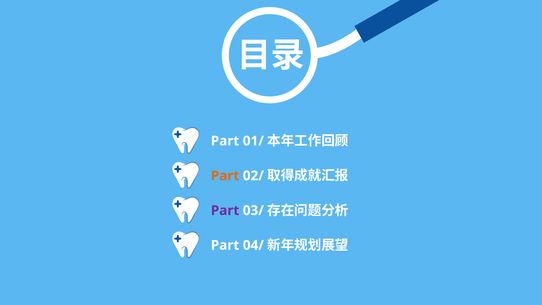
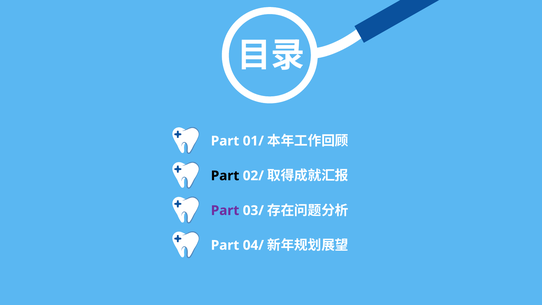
Part colour: orange -> black (225, 176)
